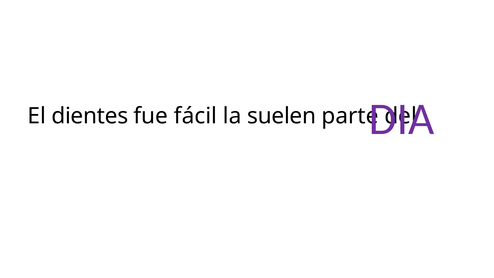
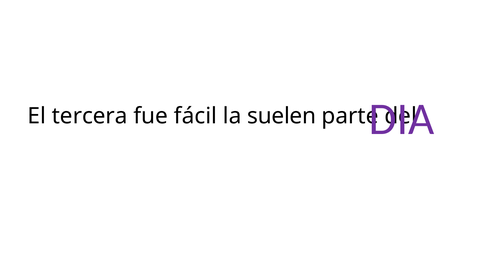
dientes: dientes -> tercera (90, 116)
